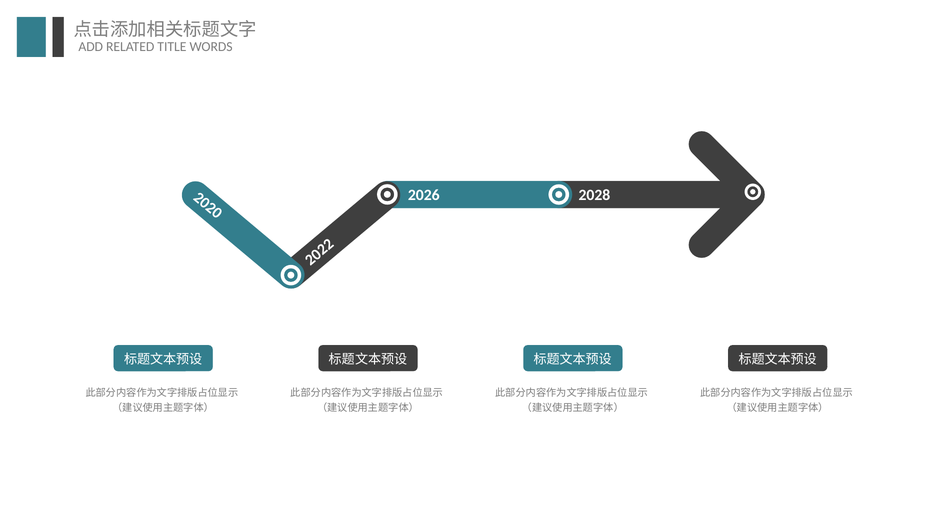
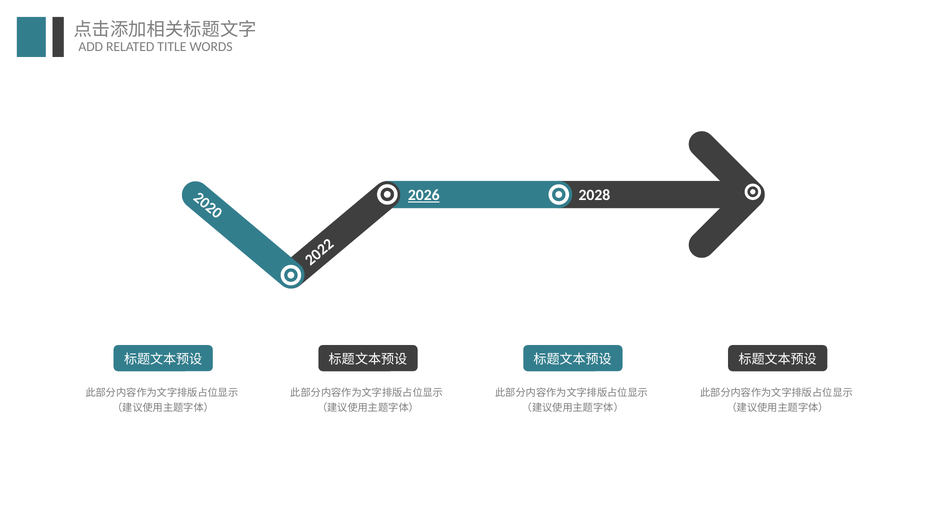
2026 underline: none -> present (424, 195)
